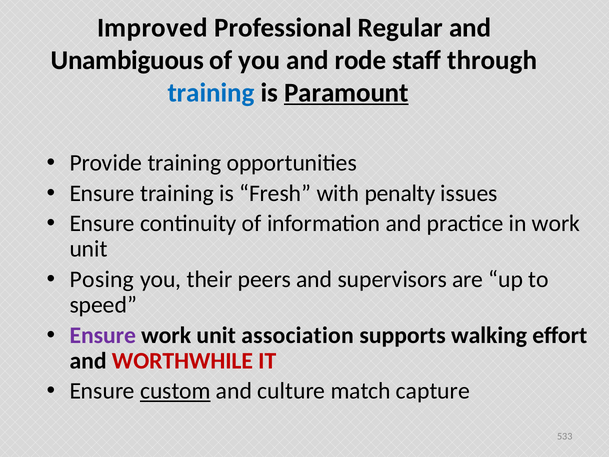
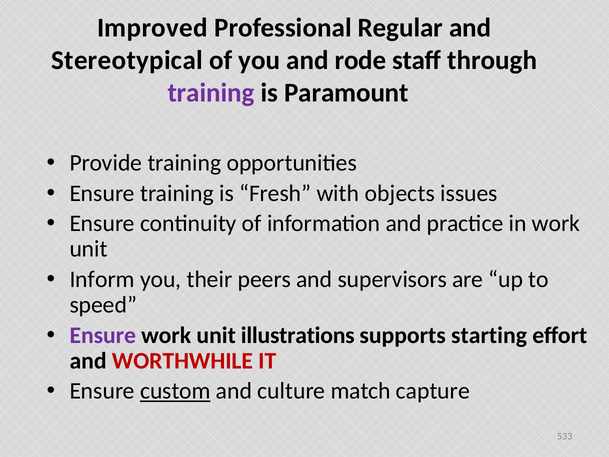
Unambiguous: Unambiguous -> Stereotypical (127, 60)
training colour: blue -> purple (211, 93)
Paramount underline: present -> none (346, 93)
penalty: penalty -> objects (400, 193)
Posing: Posing -> Inform (102, 279)
association: association -> illustrations (298, 335)
walking: walking -> starting (489, 335)
